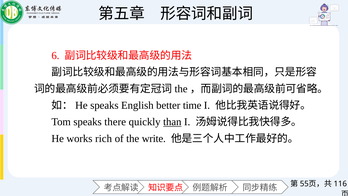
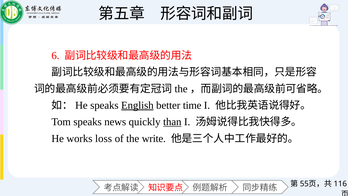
English underline: none -> present (137, 105)
there: there -> news (115, 122)
rich: rich -> loss (104, 138)
